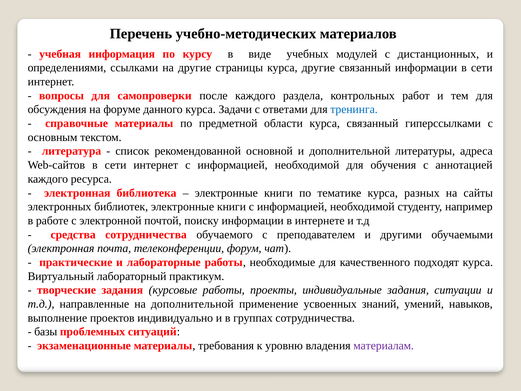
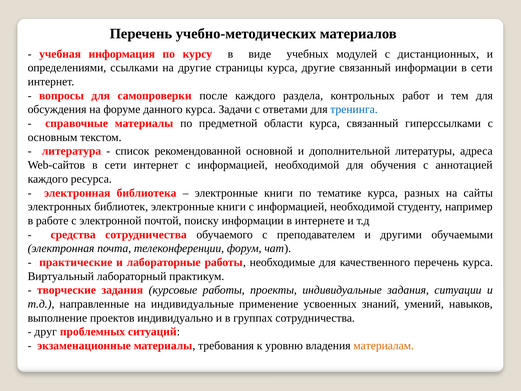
качественного подходят: подходят -> перечень (436, 262)
на дополнительной: дополнительной -> индивидуальные (192, 304)
базы: базы -> друг (46, 332)
материалам colour: purple -> orange (384, 345)
